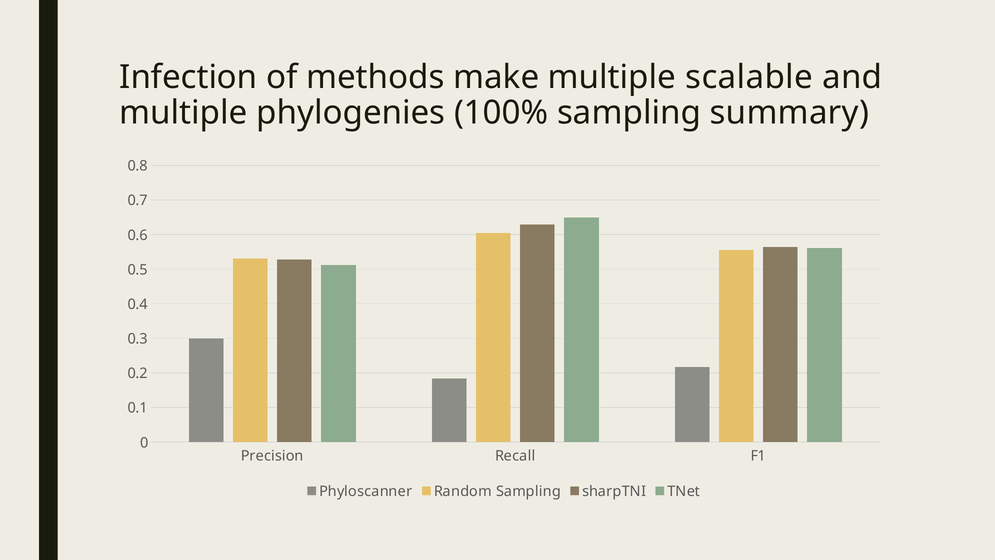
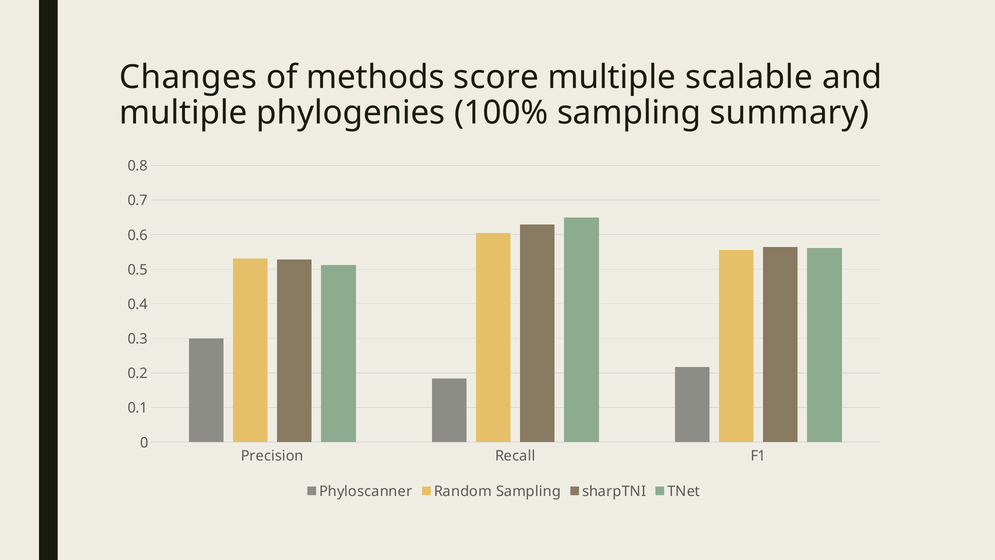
Infection: Infection -> Changes (188, 77)
make: make -> score (496, 77)
